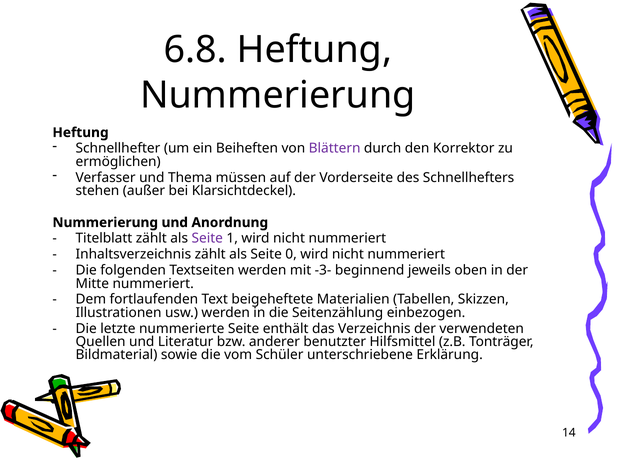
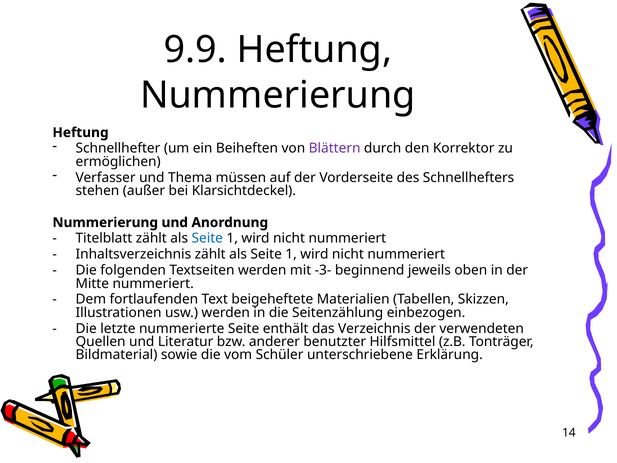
6.8: 6.8 -> 9.9 (195, 50)
Seite colour: purple -> blue (207, 238)
0: 0 -> 1 (291, 254)
